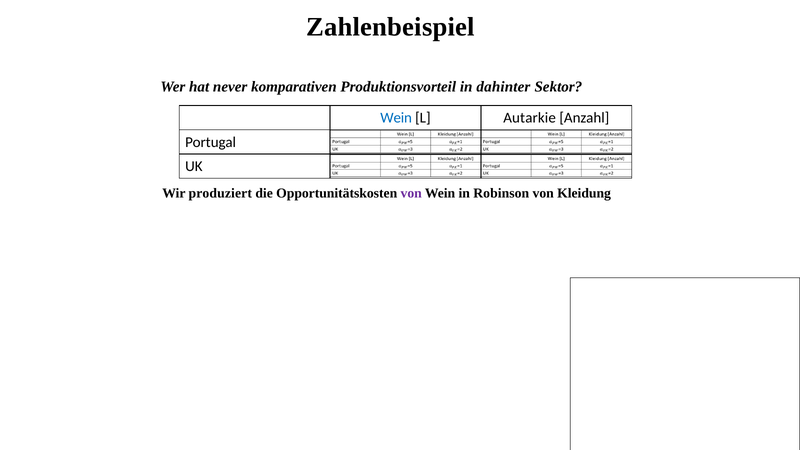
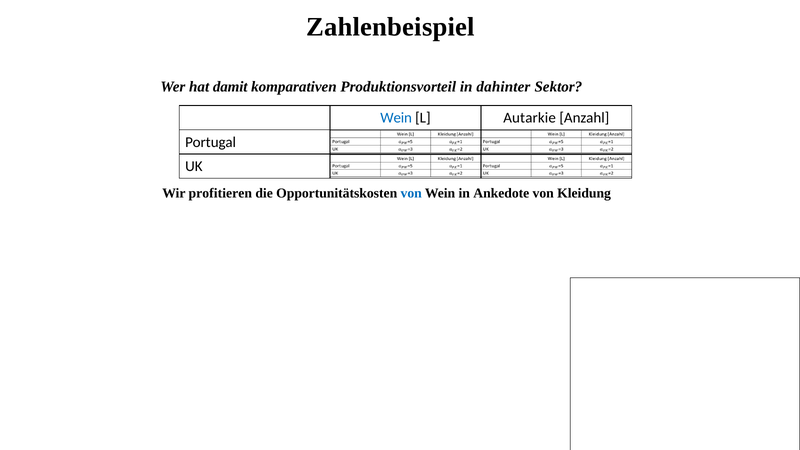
never: never -> damit (230, 87)
produziert: produziert -> profitieren (220, 193)
von colour: purple -> blue (411, 193)
Robinson: Robinson -> Ankedote (501, 193)
